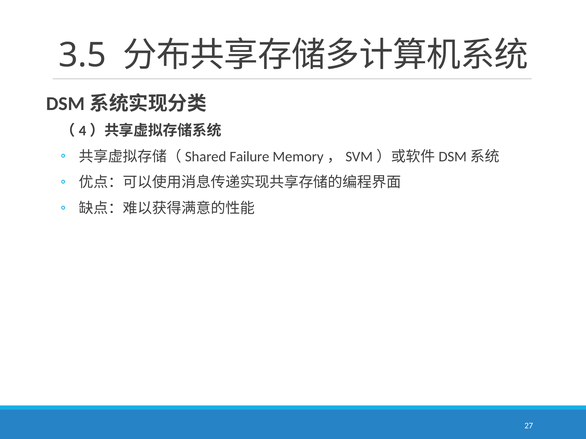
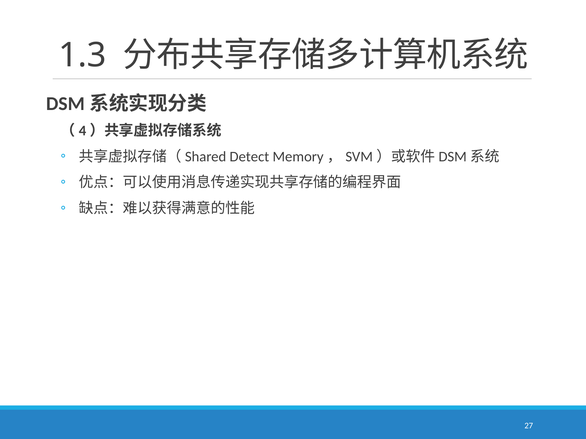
3.5: 3.5 -> 1.3 (82, 55)
Failure: Failure -> Detect (249, 157)
